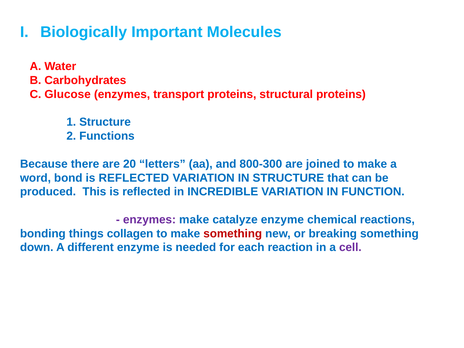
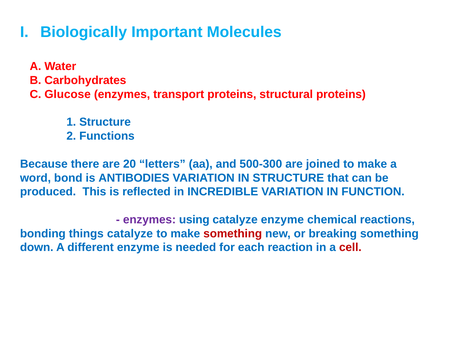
800-300: 800-300 -> 500-300 (261, 164)
REFLECTED: REFLECTED -> ANTIBODIES (134, 178)
enzymes make: make -> using (194, 220)
things collagen: collagen -> catalyze (130, 234)
cell colour: purple -> red (350, 247)
